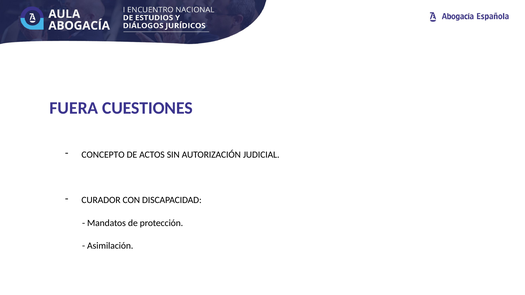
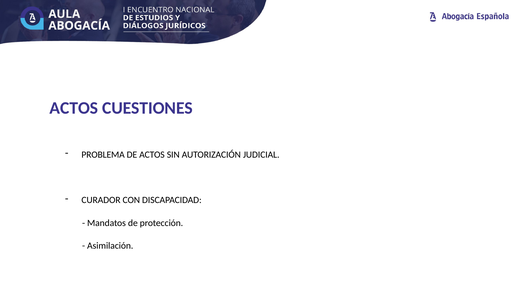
FUERA: FUERA -> ACTOS (74, 108)
CONCEPTO: CONCEPTO -> PROBLEMA (103, 155)
